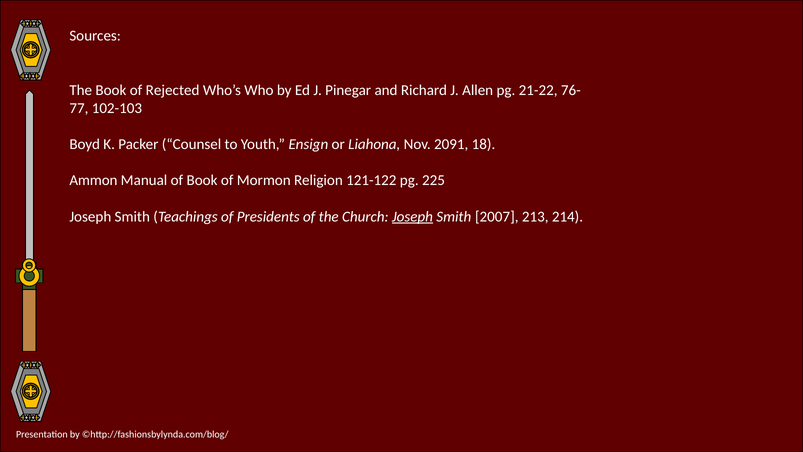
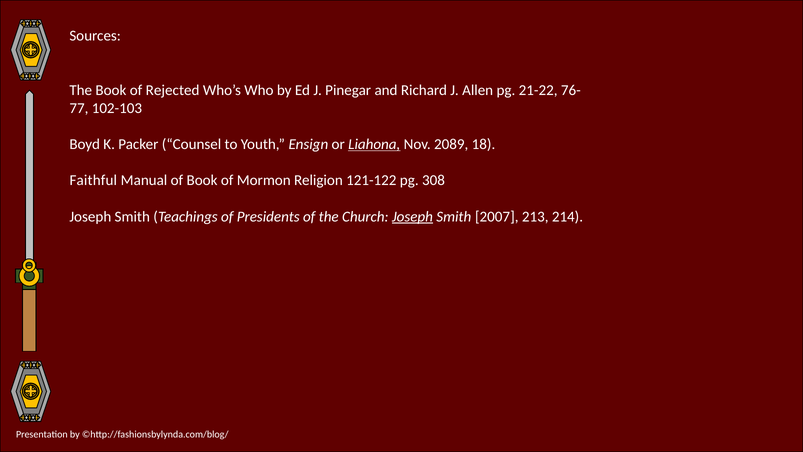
Liahona underline: none -> present (374, 144)
2091: 2091 -> 2089 (451, 144)
Ammon: Ammon -> Faithful (93, 180)
225: 225 -> 308 (433, 180)
